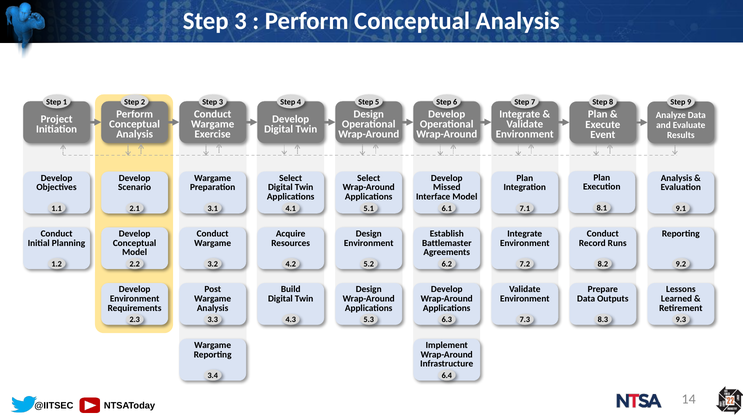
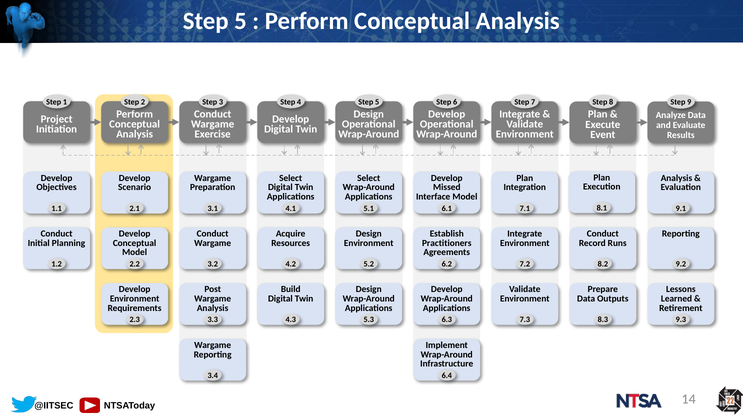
3: 3 -> 5 (240, 21)
Battlemaster: Battlemaster -> Practitioners (447, 243)
